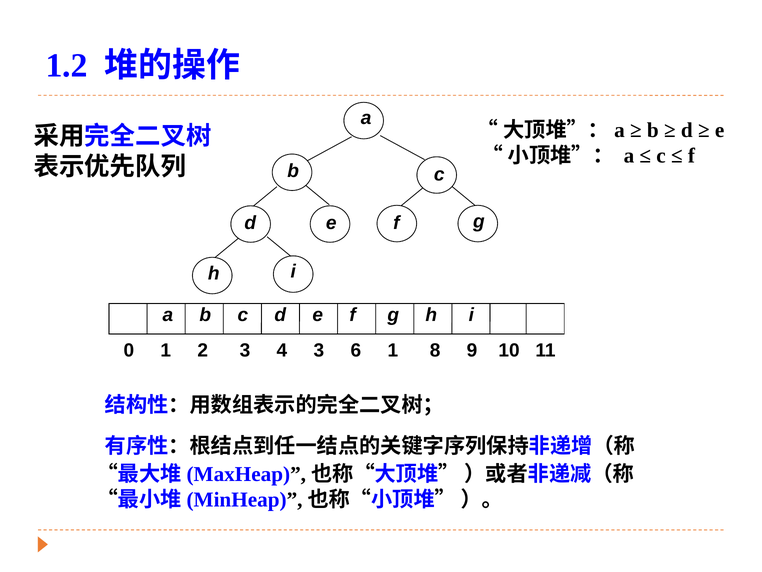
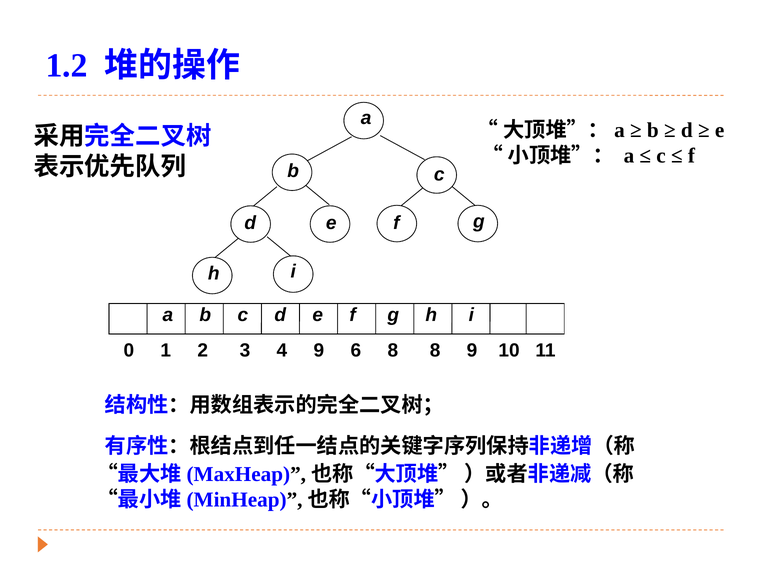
4 3: 3 -> 9 (319, 350)
6 1: 1 -> 8 (393, 350)
